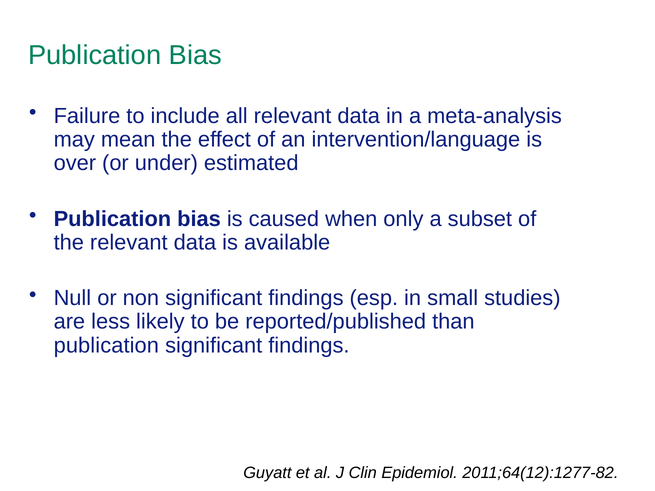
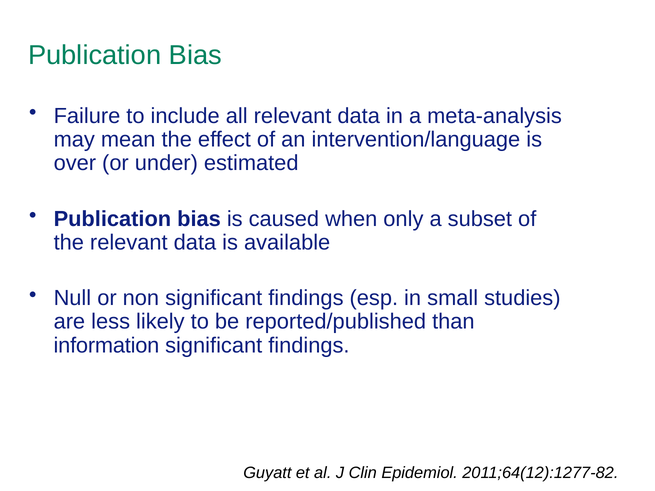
publication: publication -> information (106, 345)
